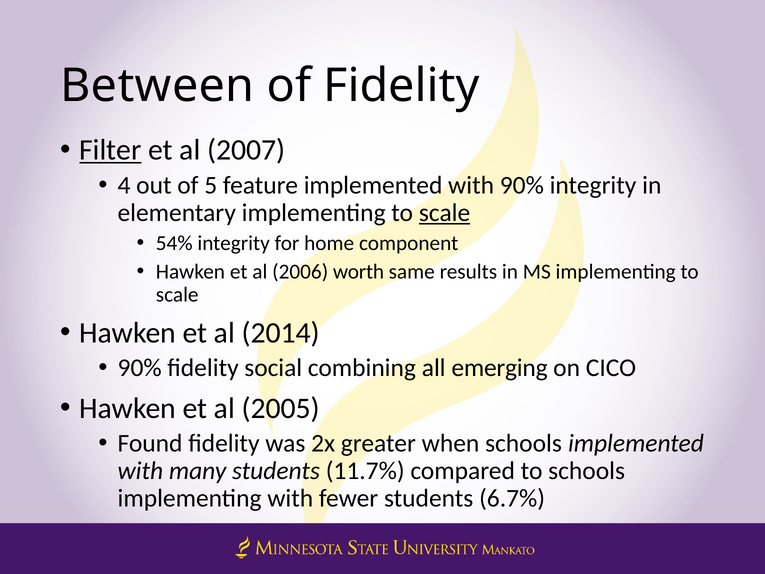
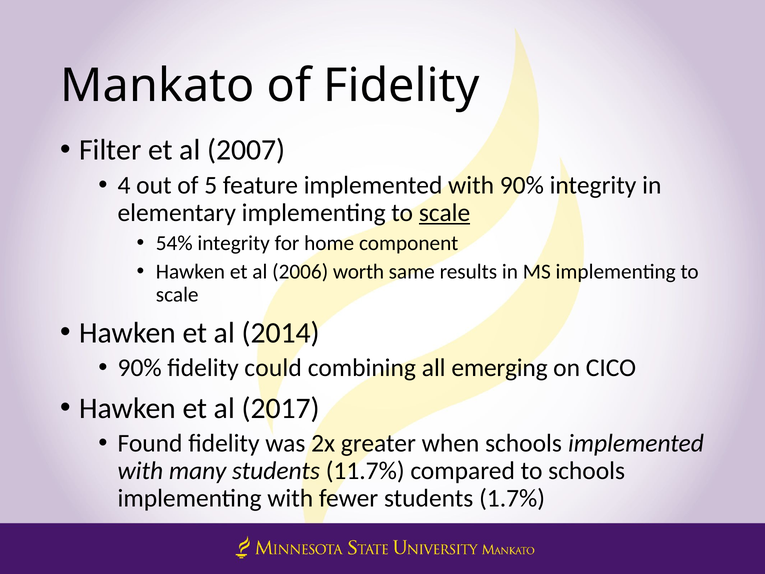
Between: Between -> Mankato (157, 86)
Filter underline: present -> none (110, 150)
social: social -> could (273, 368)
2005: 2005 -> 2017 (281, 408)
6.7%: 6.7% -> 1.7% (512, 498)
